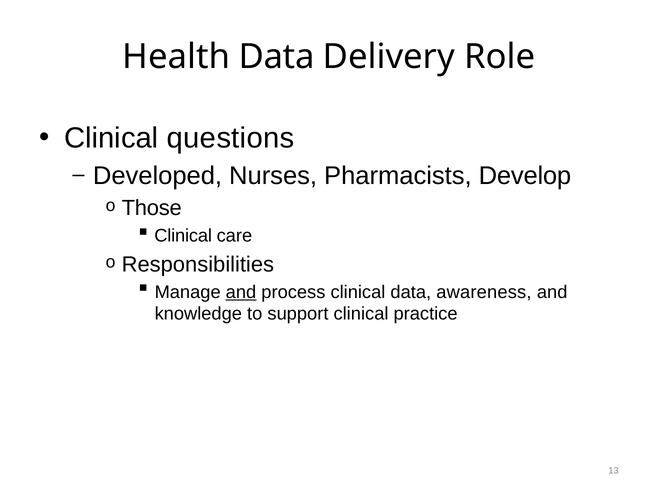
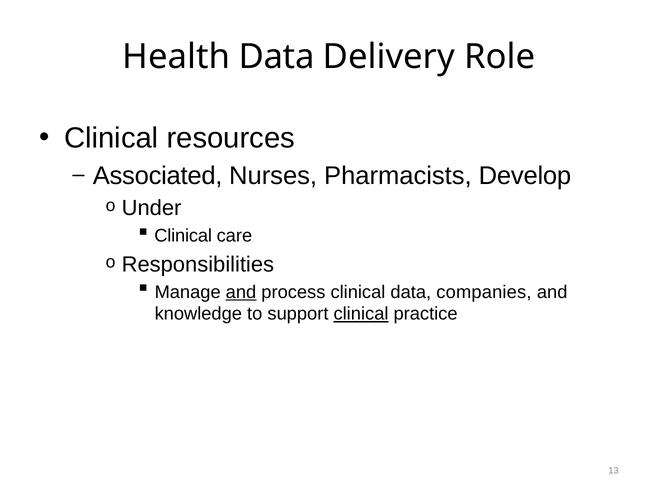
questions: questions -> resources (231, 138)
Developed: Developed -> Associated (158, 176)
Those: Those -> Under (152, 208)
awareness: awareness -> companies (484, 292)
clinical underline: none -> present (361, 314)
